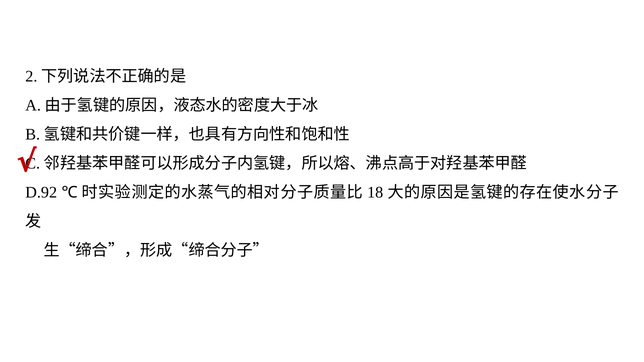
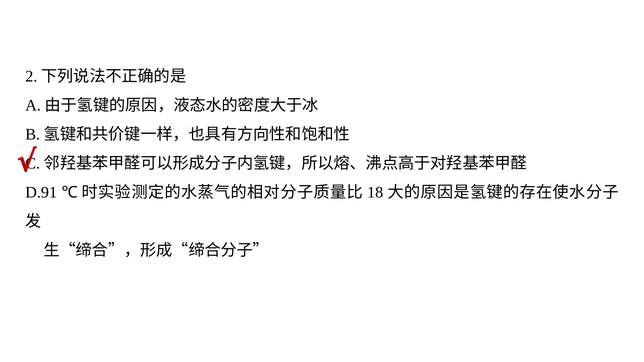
D.92: D.92 -> D.91 (41, 193)
